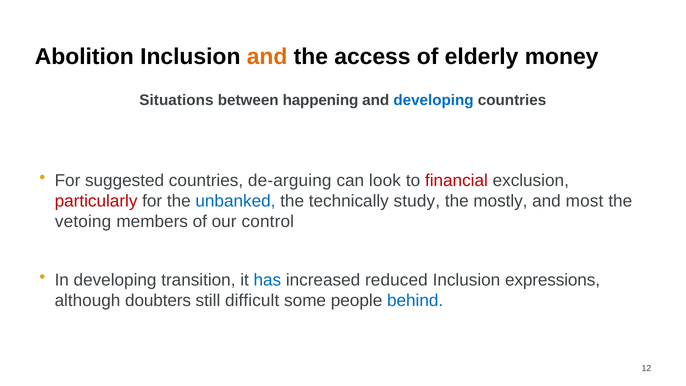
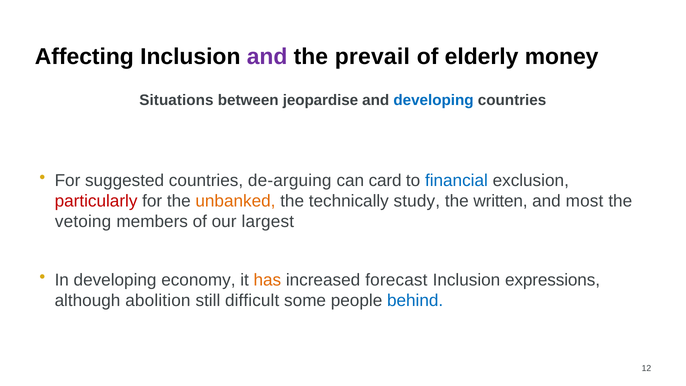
Abolition: Abolition -> Affecting (84, 57)
and colour: orange -> purple (267, 57)
access: access -> prevail (372, 57)
happening: happening -> jeopardise (320, 100)
look: look -> card (385, 180)
financial colour: red -> blue (456, 180)
unbanked colour: blue -> orange (235, 201)
mostly: mostly -> written (501, 201)
control: control -> largest (268, 222)
transition: transition -> economy (198, 280)
has colour: blue -> orange (267, 280)
reduced: reduced -> forecast (396, 280)
doubters: doubters -> abolition (158, 300)
